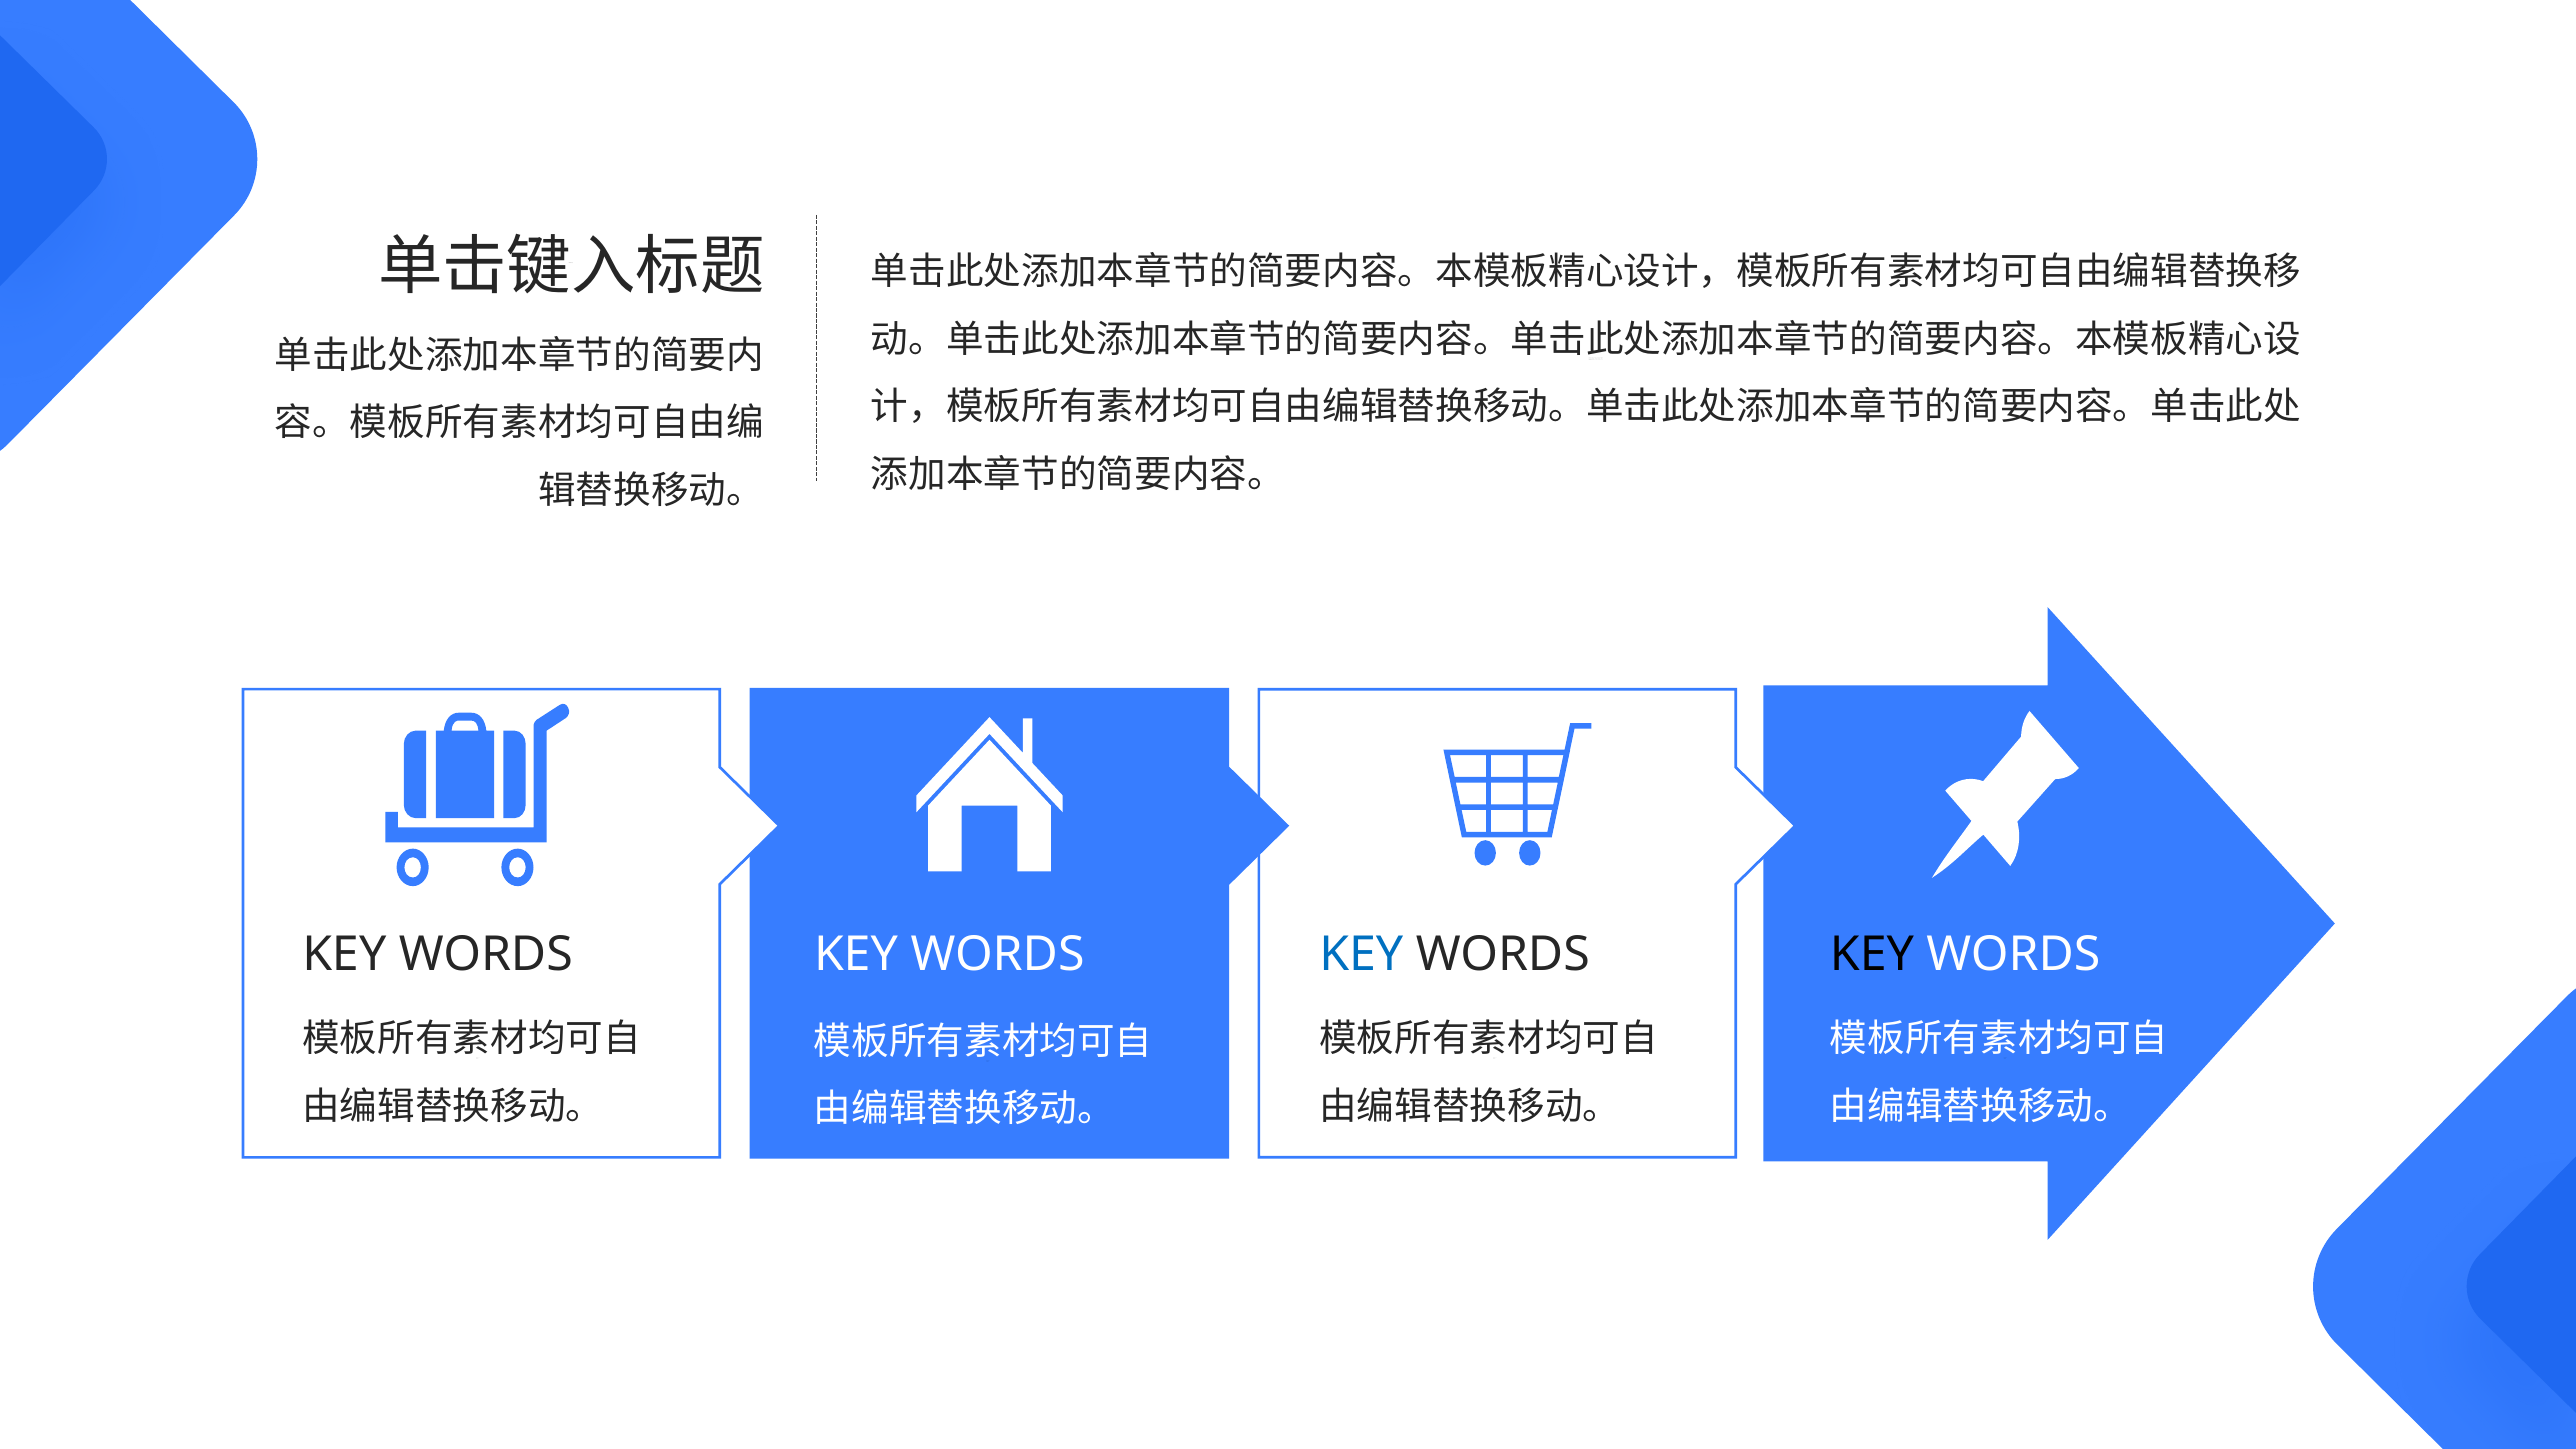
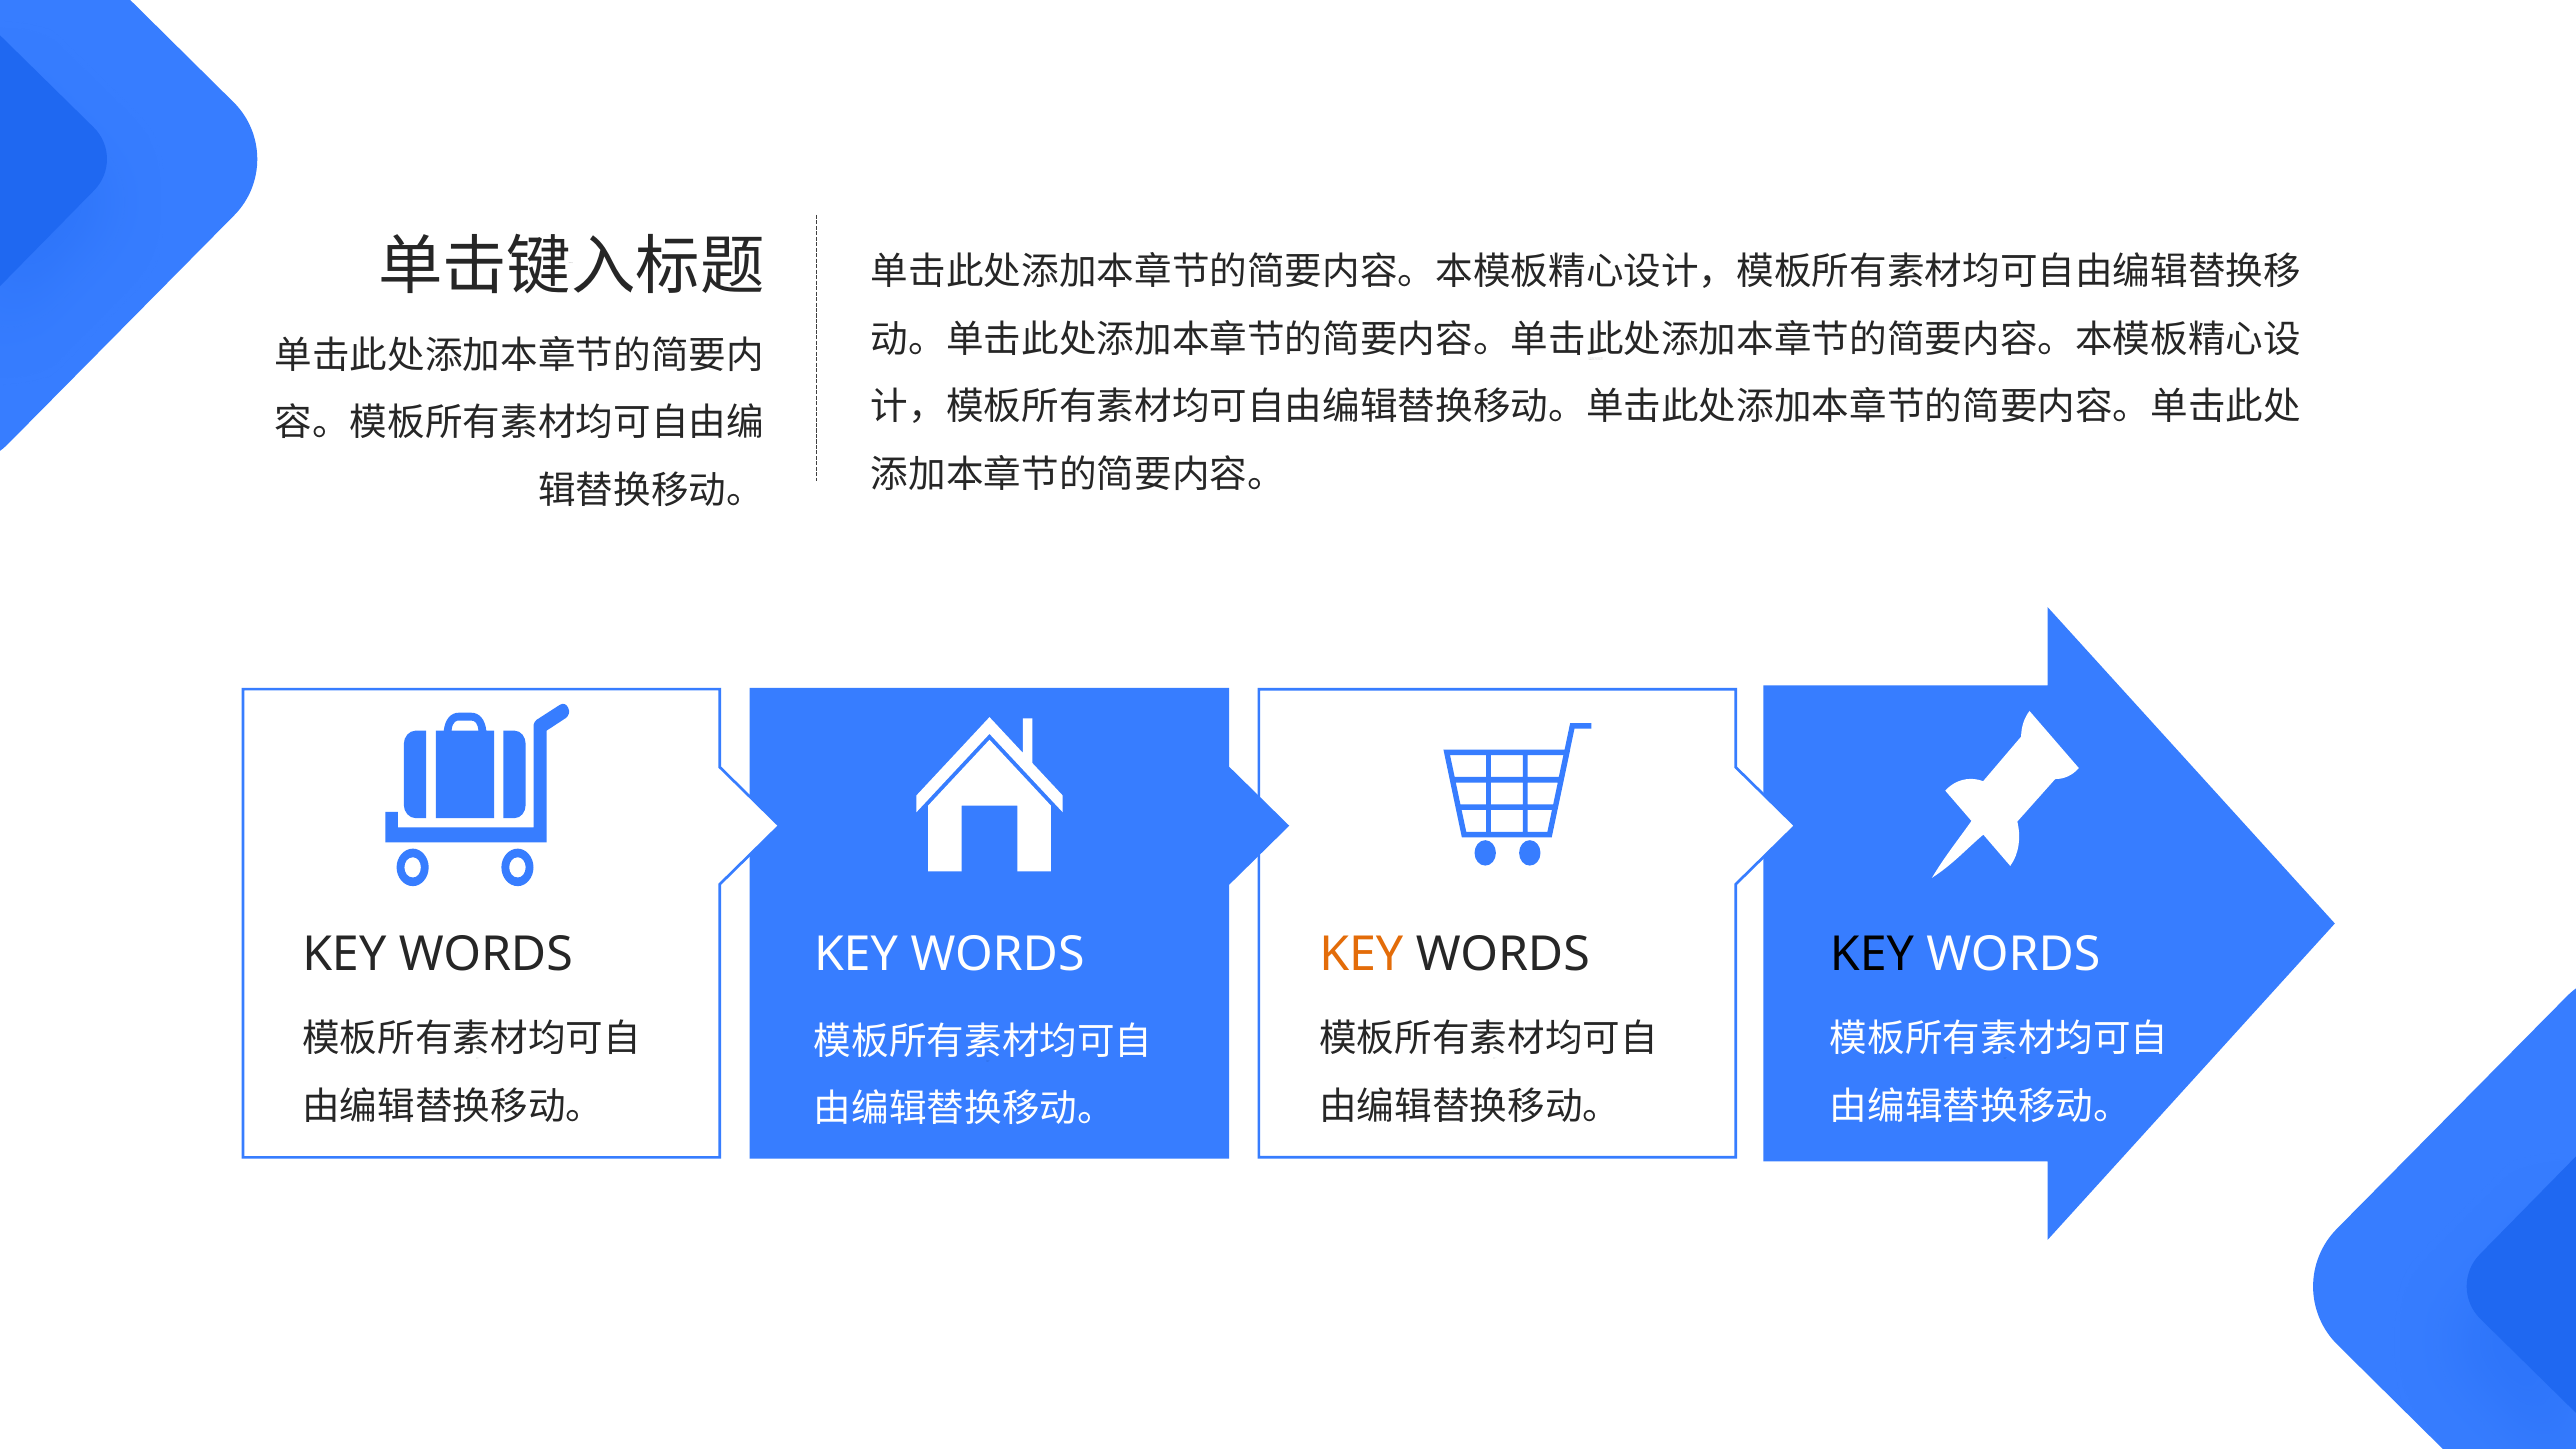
KEY colour: blue -> orange (1361, 954)
